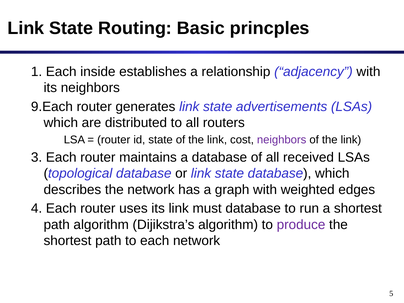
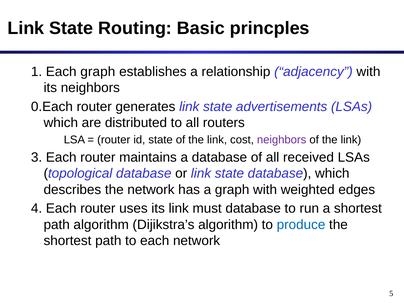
Each inside: inside -> graph (98, 72)
9.Each: 9.Each -> 0.Each (52, 107)
produce colour: purple -> blue (301, 225)
